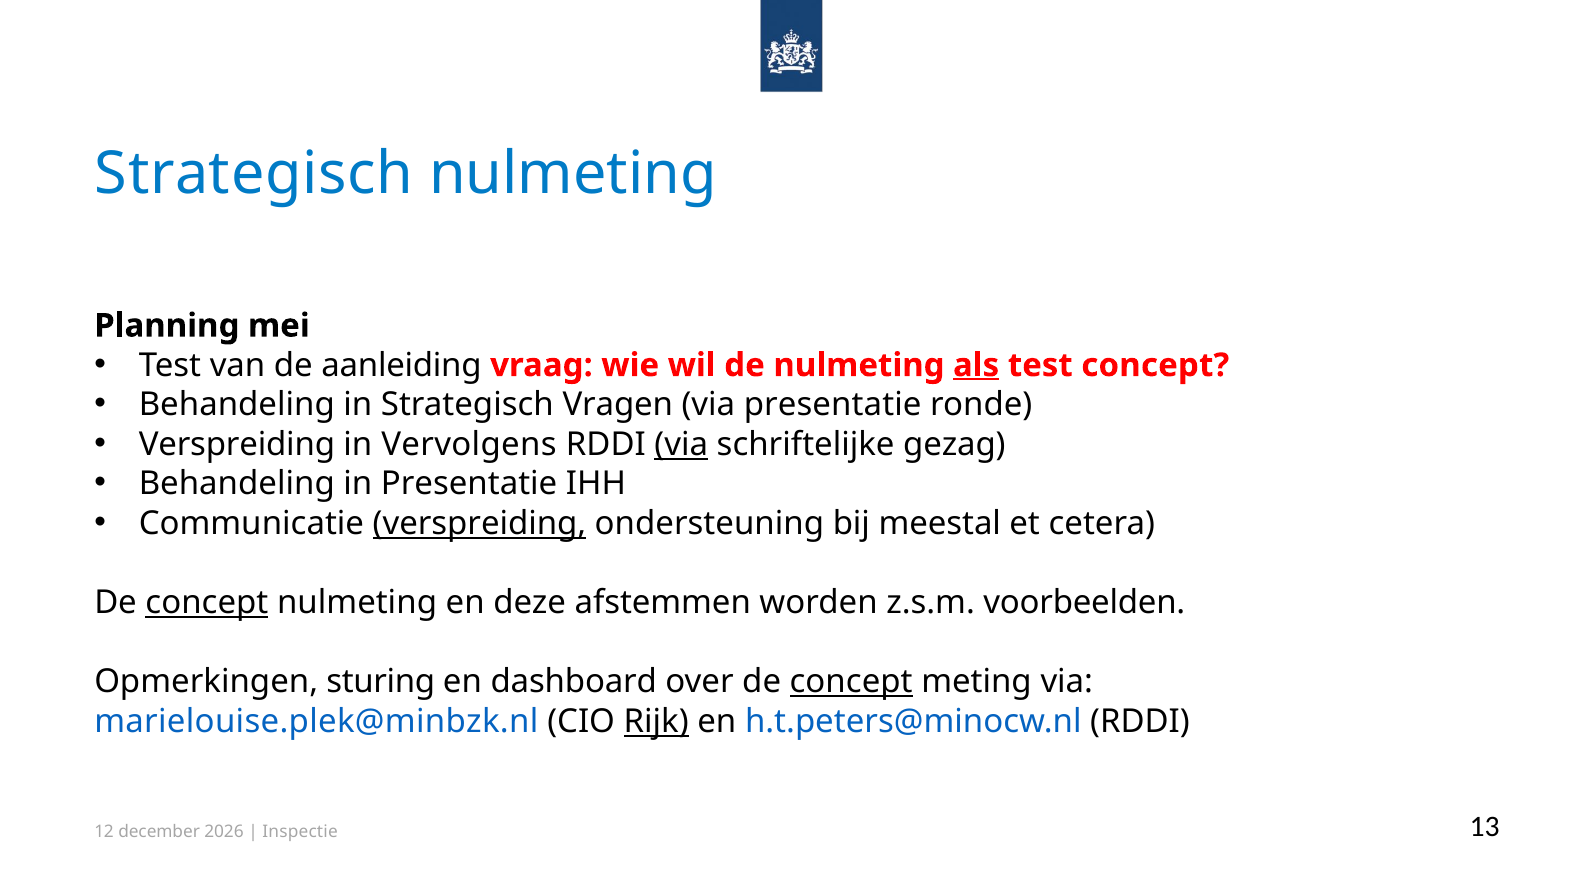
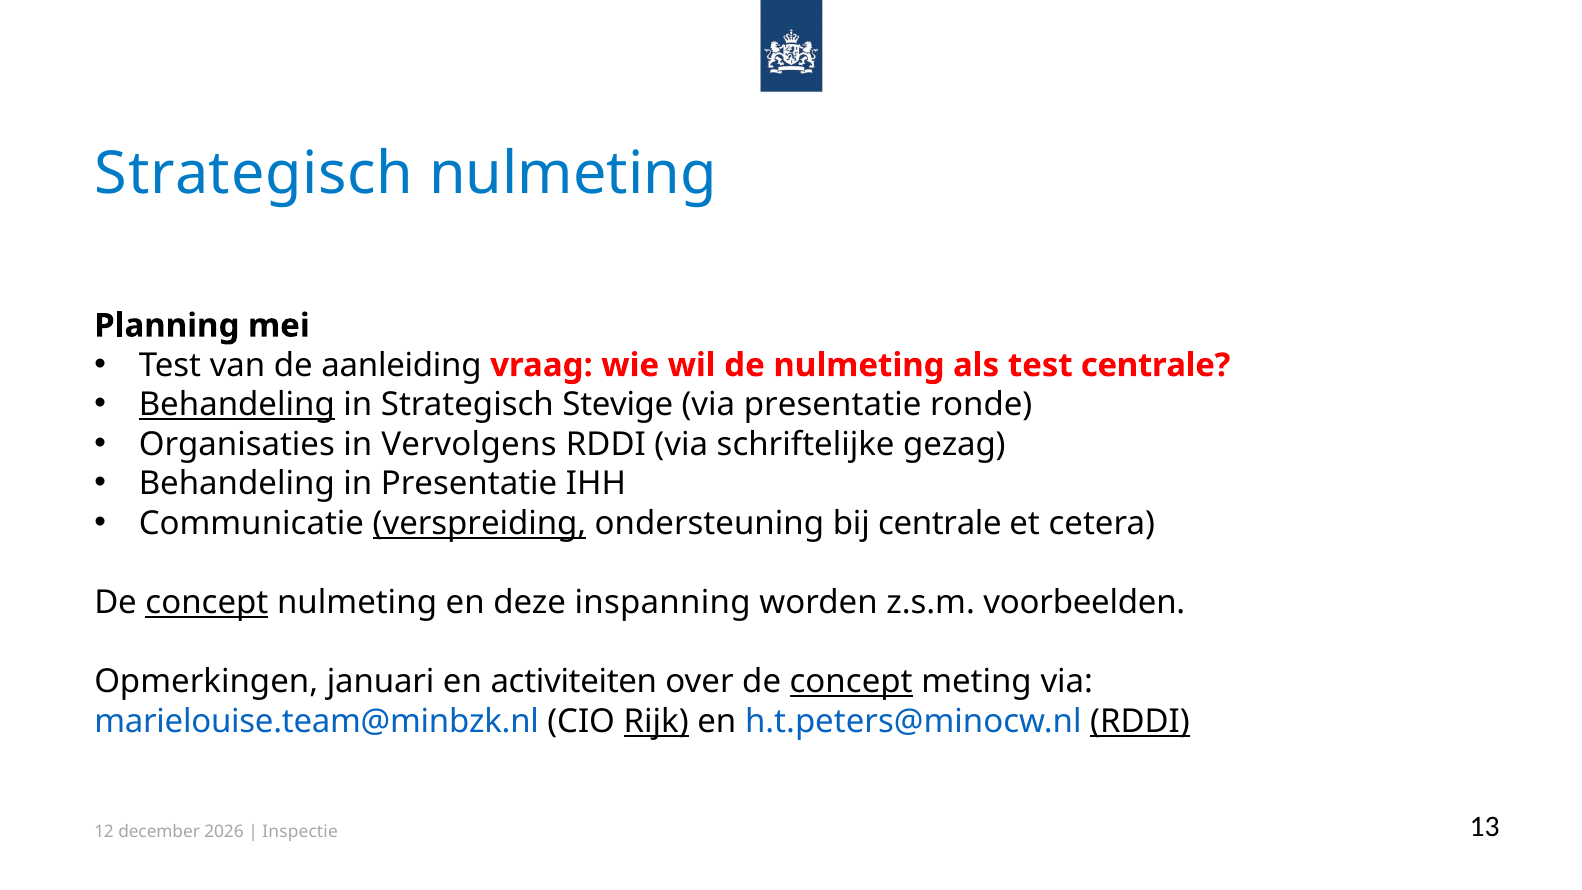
als underline: present -> none (976, 365)
test concept: concept -> centrale (1156, 365)
Behandeling underline: none -> present (237, 405)
Vragen: Vragen -> Stevige (618, 405)
Verspreiding: Verspreiding -> Organisaties (237, 444)
via underline: present -> none (681, 444)
bij meestal: meestal -> centrale (940, 523)
afstemmen: afstemmen -> inspanning (663, 603)
sturing: sturing -> januari (381, 682)
dashboard: dashboard -> activiteiten (574, 682)
marielouise.plek@minbzk.nl: marielouise.plek@minbzk.nl -> marielouise.team@minbzk.nl (317, 721)
RDDI underline: none -> present (1140, 721)
